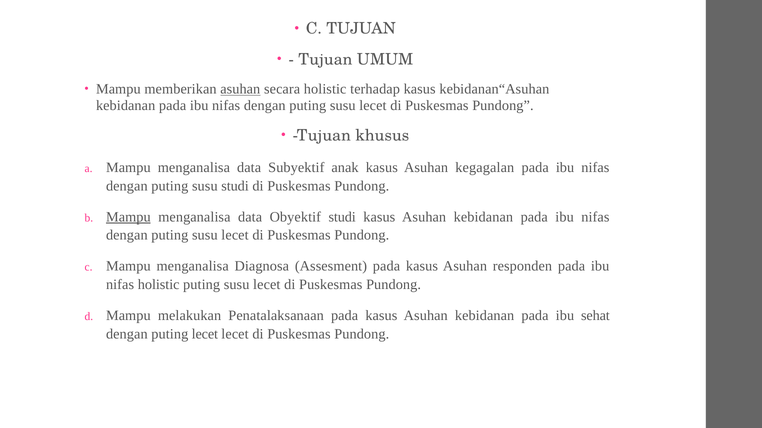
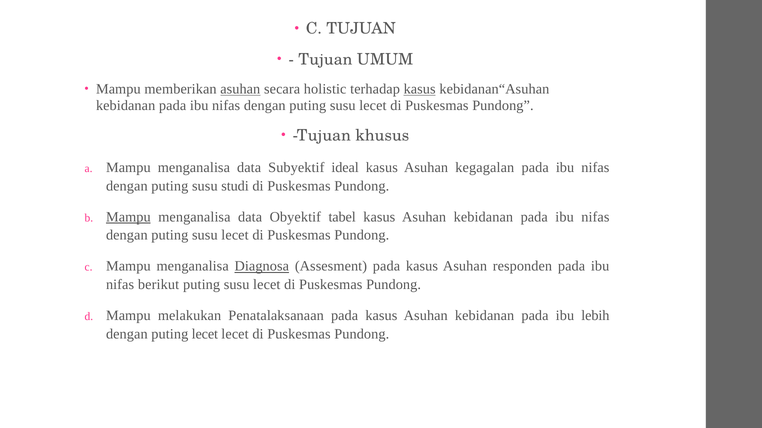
kasus underline: none -> present (420, 89)
anak: anak -> ideal (345, 168)
Obyektif studi: studi -> tabel (342, 217)
Diagnosa underline: none -> present (262, 267)
nifas holistic: holistic -> berikut (159, 285)
sehat: sehat -> lebih (595, 316)
